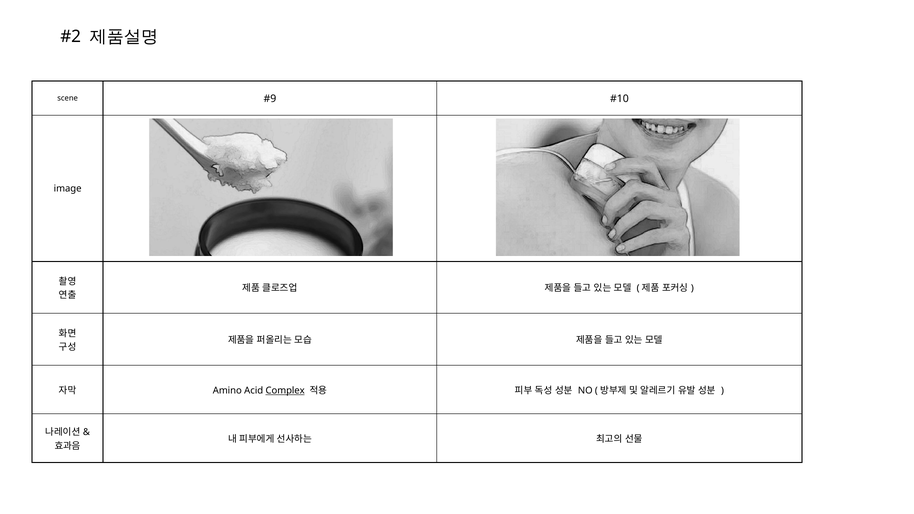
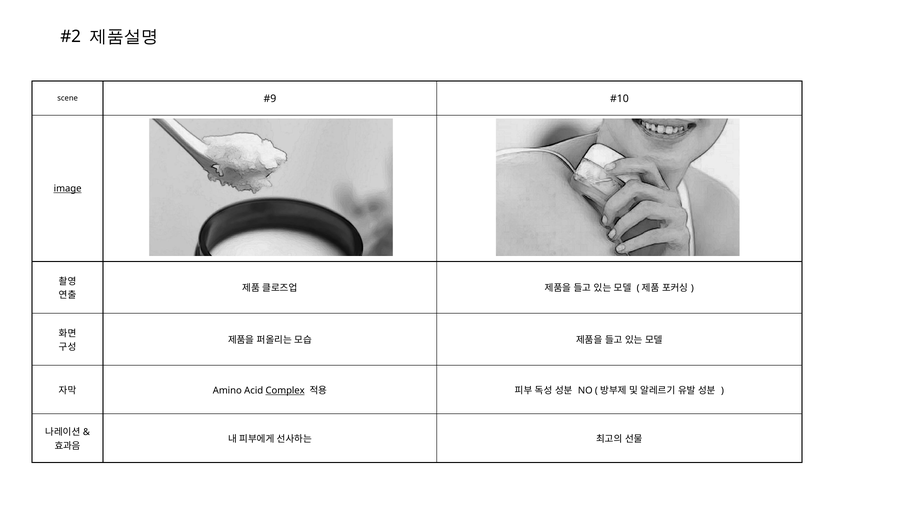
image underline: none -> present (68, 189)
